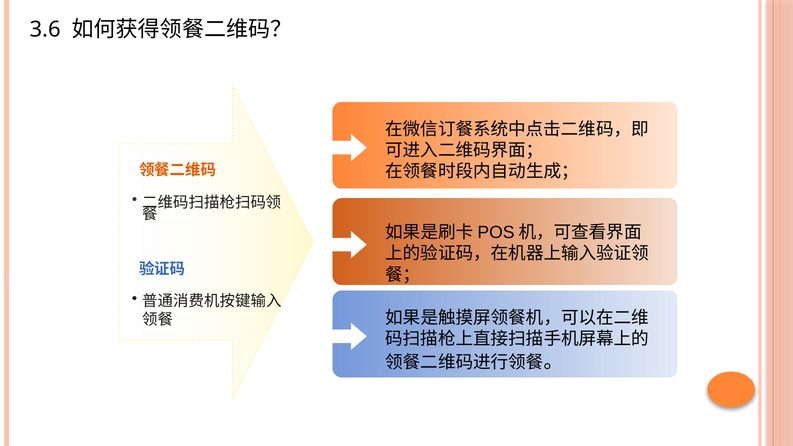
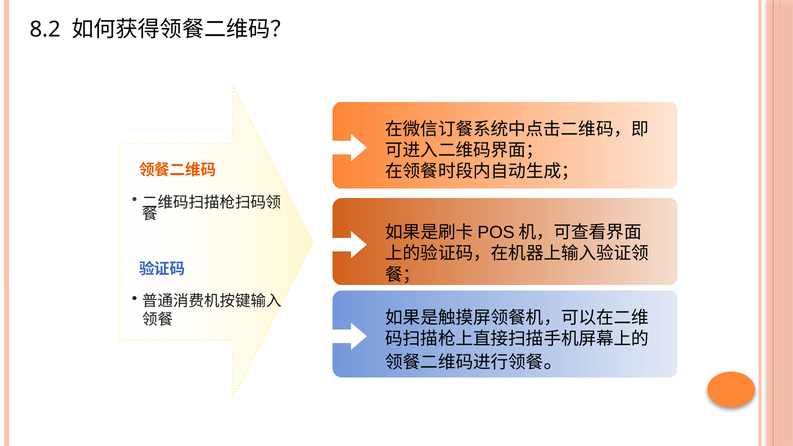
3.6: 3.6 -> 8.2 (45, 29)
